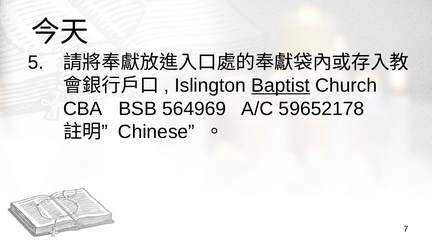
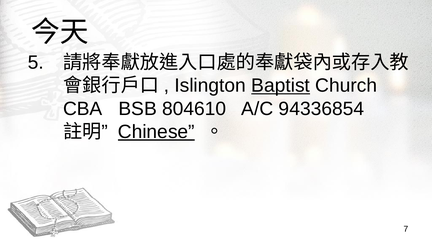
564969: 564969 -> 804610 (194, 109)
59652178: 59652178 -> 94336854 (321, 109)
Chinese underline: none -> present (156, 132)
